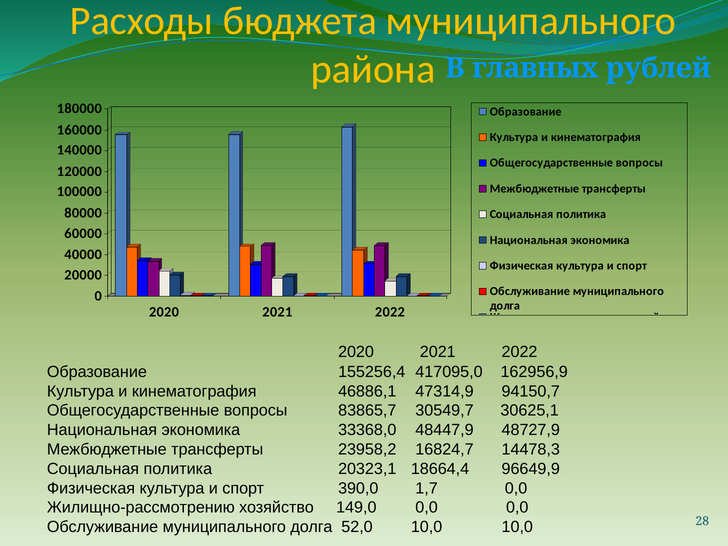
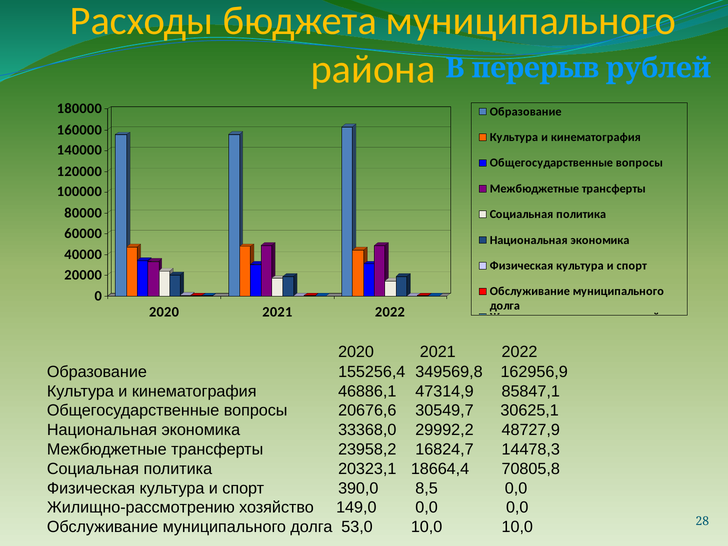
главных: главных -> перерыв (535, 68)
417095,0: 417095,0 -> 349569,8 (449, 372)
94150,7: 94150,7 -> 85847,1 (531, 391)
83865,7: 83865,7 -> 20676,6 (367, 411)
48447,9: 48447,9 -> 29992,2 (444, 430)
96649,9: 96649,9 -> 70805,8 (531, 469)
1,7: 1,7 -> 8,5 (427, 488)
52,0: 52,0 -> 53,0 (357, 527)
